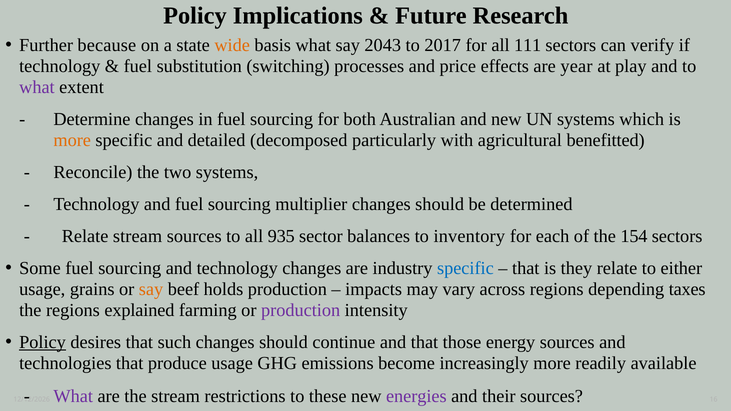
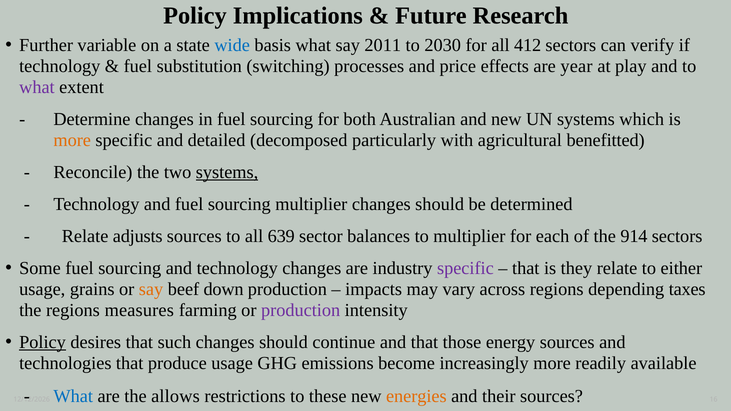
because: because -> variable (107, 45)
wide colour: orange -> blue (232, 45)
2043: 2043 -> 2011 (383, 45)
2017: 2017 -> 2030 (443, 45)
111: 111 -> 412 (528, 45)
systems underline: none -> present (227, 172)
Relate stream: stream -> adjusts (138, 236)
935: 935 -> 639 (281, 236)
to inventory: inventory -> multiplier (469, 236)
154: 154 -> 914 (634, 236)
specific colour: blue -> purple (465, 268)
holds: holds -> down (224, 289)
explained: explained -> measures (139, 310)
What colour: purple -> blue (73, 397)
the stream: stream -> allows (175, 397)
energies colour: purple -> orange (416, 397)
